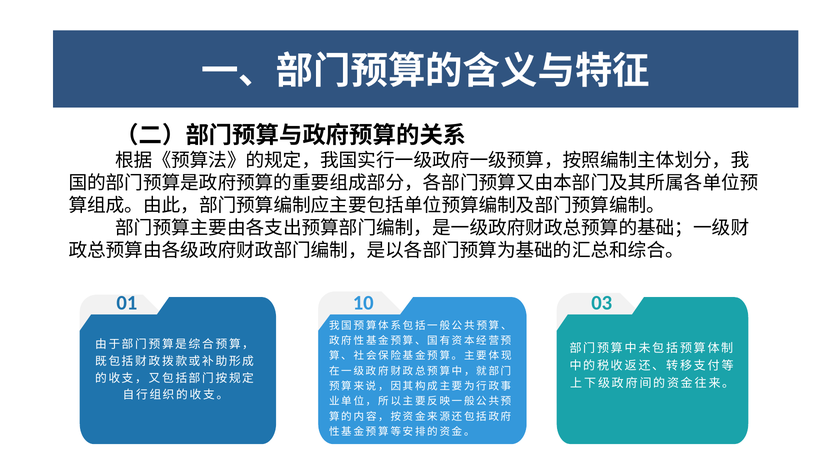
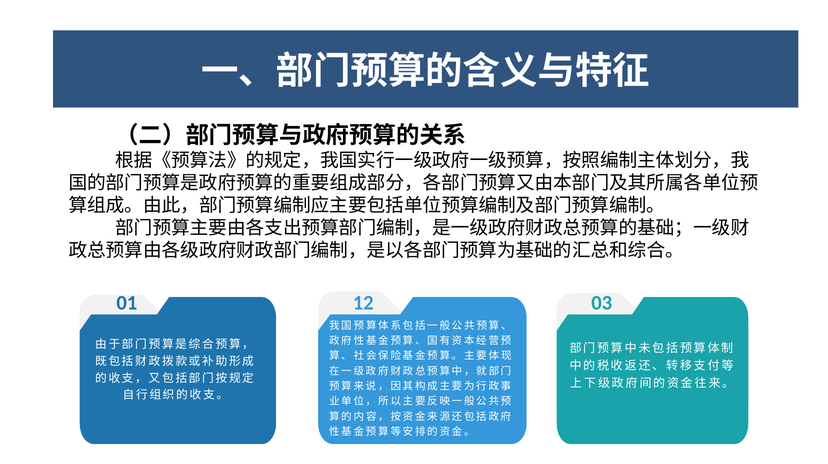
10: 10 -> 12 (363, 303)
